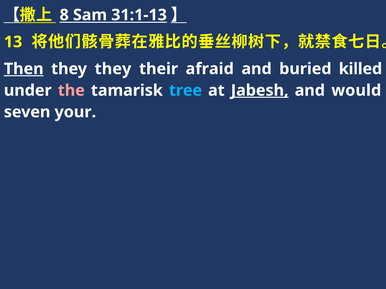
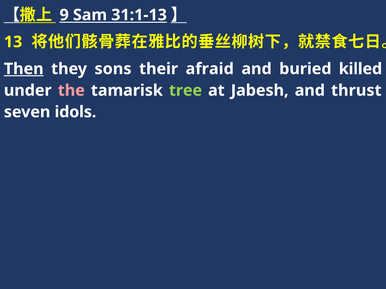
8: 8 -> 9 (64, 15)
they they: they -> sons (113, 69)
tree colour: light blue -> light green (186, 91)
Jabesh underline: present -> none (260, 91)
would: would -> thrust (356, 91)
your: your -> idols (75, 112)
